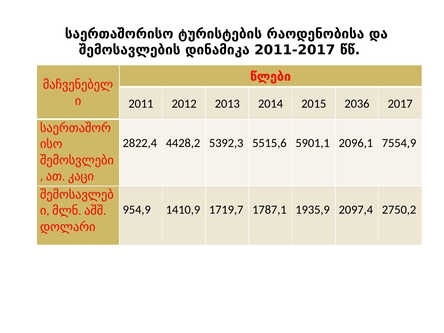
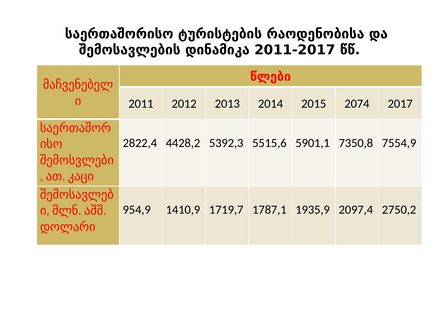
2036: 2036 -> 2074 (357, 104)
2096,1: 2096,1 -> 7350,8 (356, 143)
